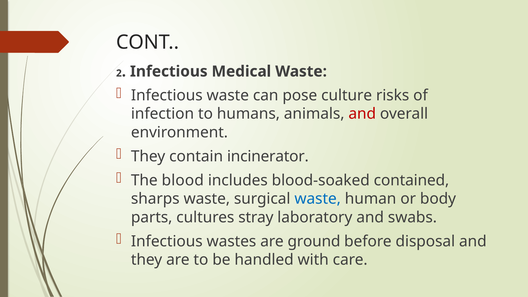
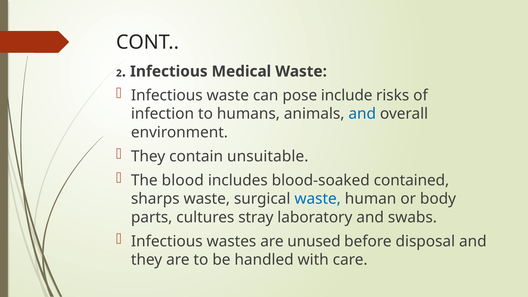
culture: culture -> include (347, 95)
and colour: red -> blue (362, 114)
incinerator: incinerator -> unsuitable (268, 156)
ground: ground -> unused (314, 241)
